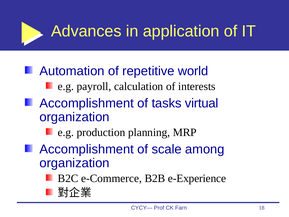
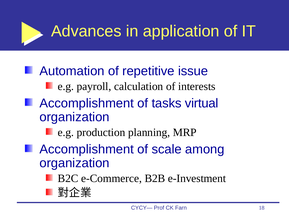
world: world -> issue (193, 71)
e-Experience: e-Experience -> e-Investment (197, 178)
